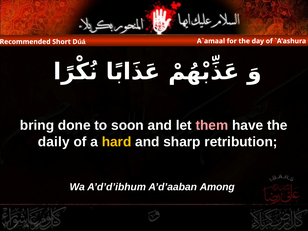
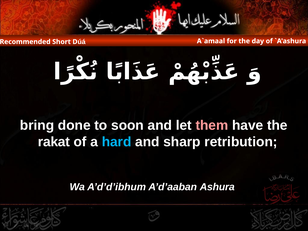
daily: daily -> rakat (54, 142)
hard colour: yellow -> light blue (117, 142)
Among: Among -> Ashura (217, 187)
